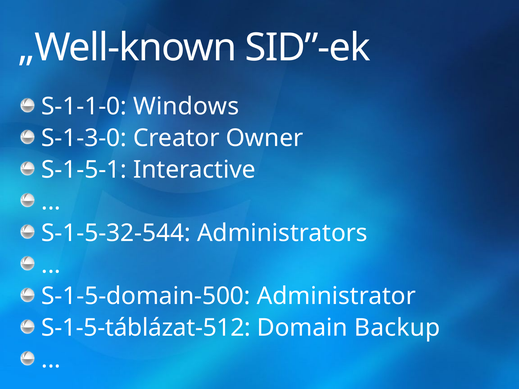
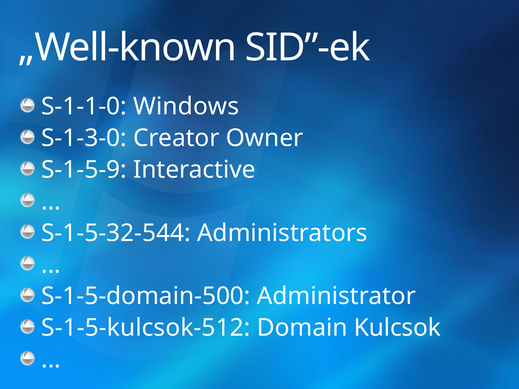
S-1-5-1: S-1-5-1 -> S-1-5-9 (84, 170)
S-1-5-táblázat-512: S-1-5-táblázat-512 -> S-1-5-kulcsok-512 (146, 328)
Backup: Backup -> Kulcsok (397, 328)
